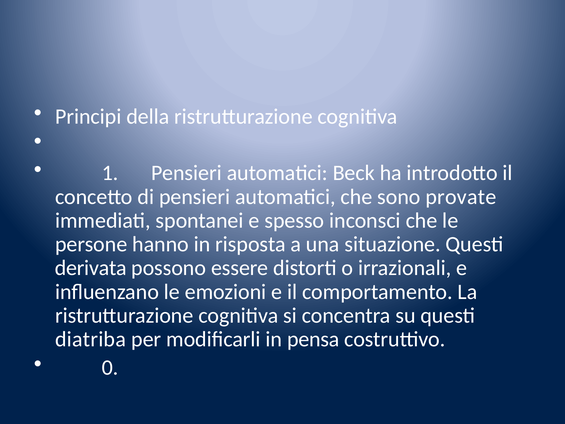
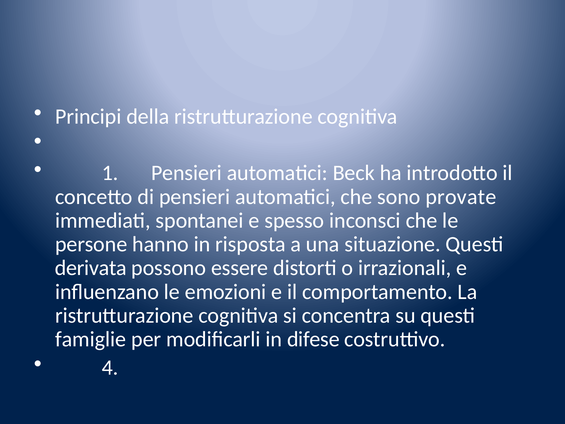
diatriba: diatriba -> famiglie (91, 339)
pensa: pensa -> difese (313, 339)
0: 0 -> 4 (110, 367)
